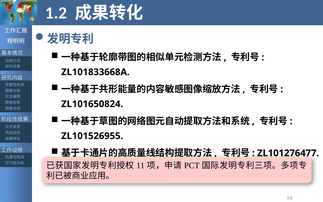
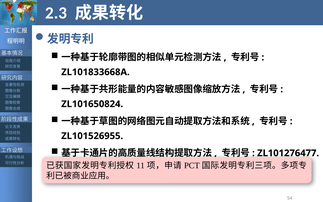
1.2: 1.2 -> 2.3 (56, 13)
